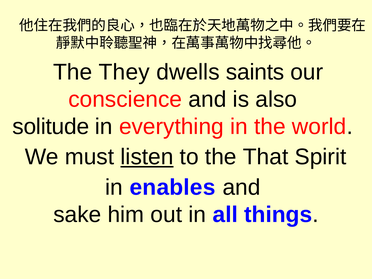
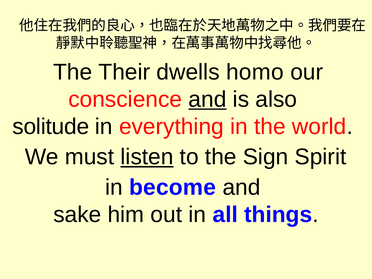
They: They -> Their (124, 72)
saints: saints -> homo (255, 72)
and underline: none -> present (207, 99)
That: That -> Sign (266, 157)
enables: enables -> become (173, 187)
